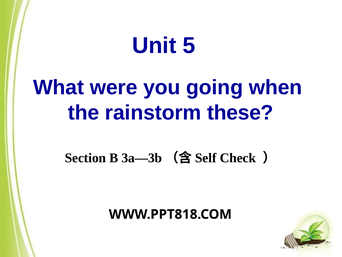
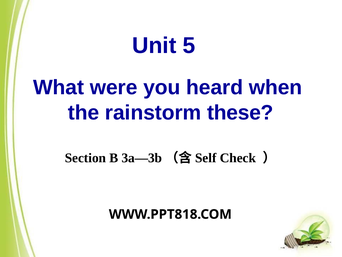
going: going -> heard (215, 87)
